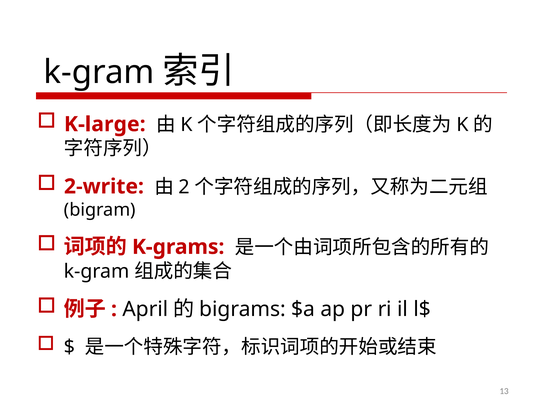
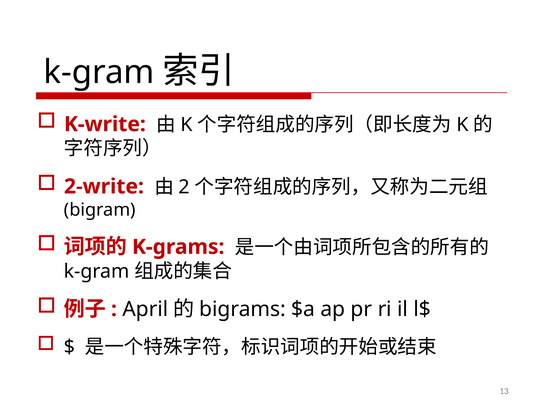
K-large: K-large -> K-write (105, 124)
